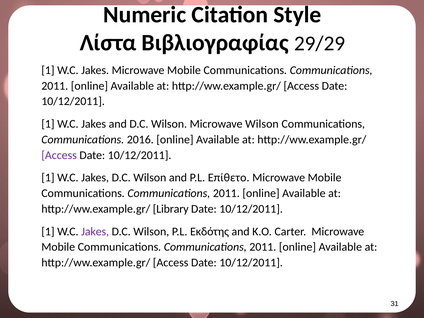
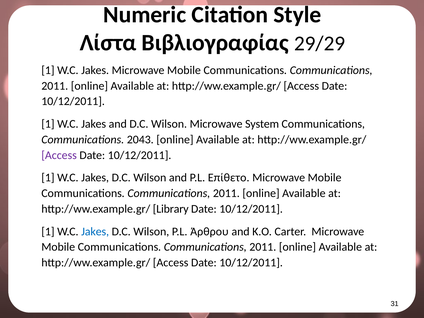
Microwave Wilson: Wilson -> System (262, 124)
2016: 2016 -> 2043 (140, 140)
Jakes colour: purple -> blue (95, 231)
Εκδότης: Εκδότης -> Άρθρου (209, 231)
